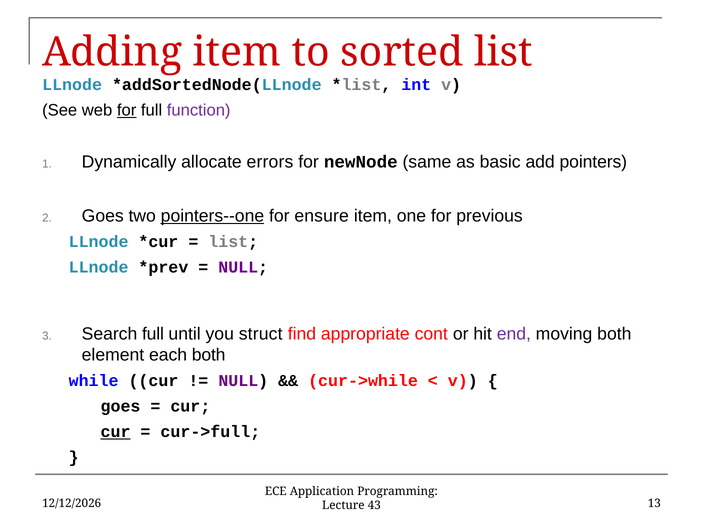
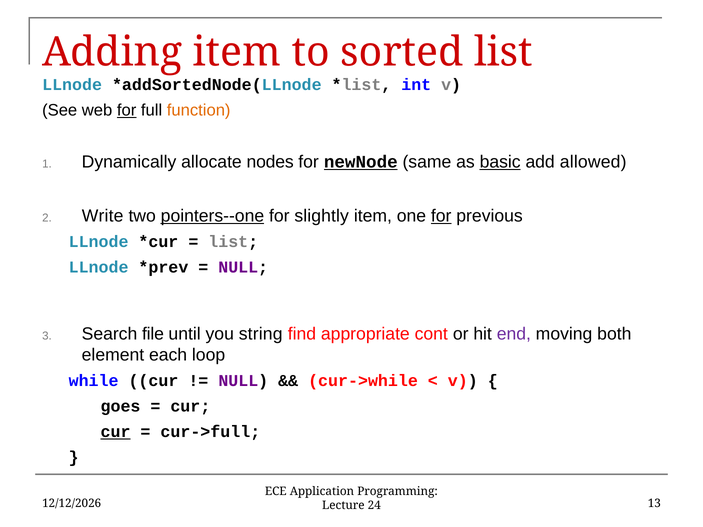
function colour: purple -> orange (199, 110)
errors: errors -> nodes (270, 162)
newNode underline: none -> present (361, 162)
basic underline: none -> present (500, 162)
pointers: pointers -> allowed (593, 162)
Goes: Goes -> Write (103, 216)
ensure: ensure -> slightly (322, 216)
for underline: none -> present (441, 216)
Search full: full -> file (153, 334)
struct: struct -> string (261, 334)
each both: both -> loop (209, 355)
43: 43 -> 24 (374, 506)
